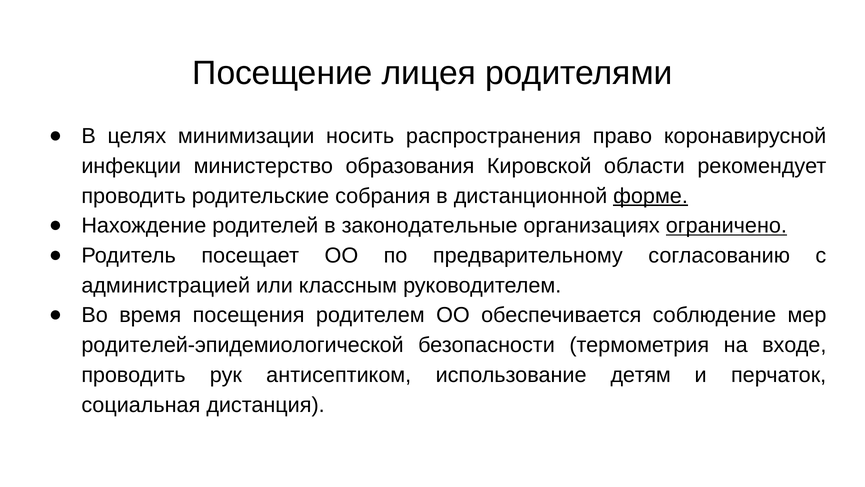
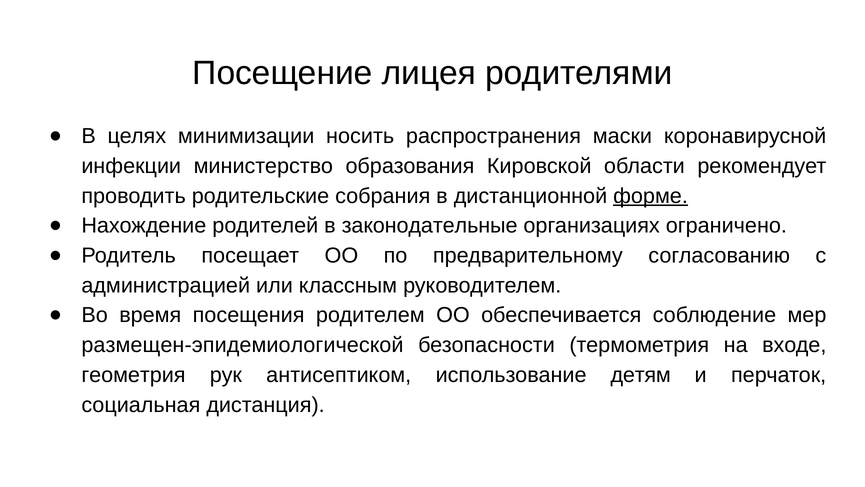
право: право -> маски (622, 136)
ограничено underline: present -> none (726, 226)
родителей-эпидемиологической: родителей-эпидемиологической -> размещен-эпидемиологической (242, 345)
проводить: проводить -> геометрия (133, 375)
